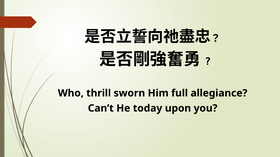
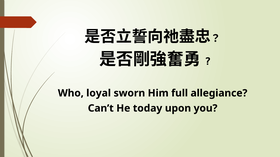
thrill: thrill -> loyal (99, 93)
